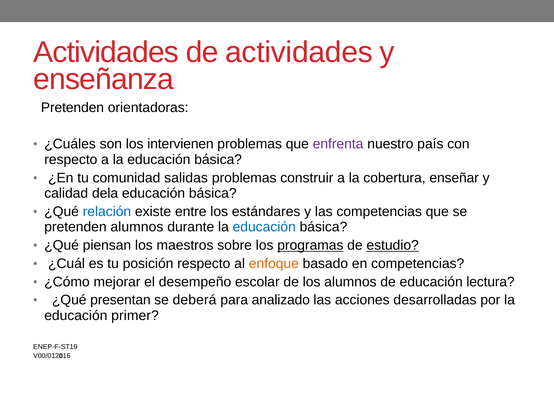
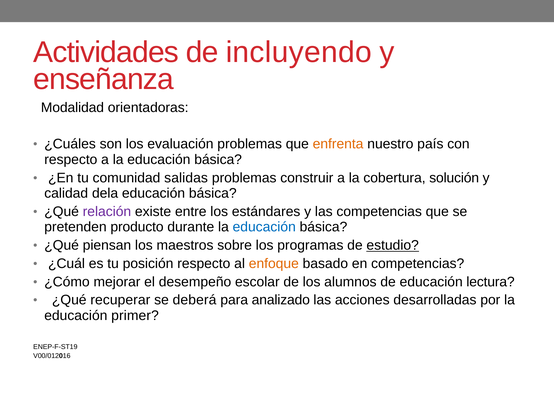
de actividades: actividades -> incluyendo (299, 52)
Pretenden: Pretenden -> Modalidad (72, 108)
intervienen: intervienen -> evaluación (180, 144)
enfrenta colour: purple -> orange (338, 144)
enseñar: enseñar -> solución (454, 178)
relación colour: blue -> purple (107, 212)
pretenden alumnos: alumnos -> producto (137, 227)
programas underline: present -> none (310, 246)
presentan: presentan -> recuperar (120, 300)
